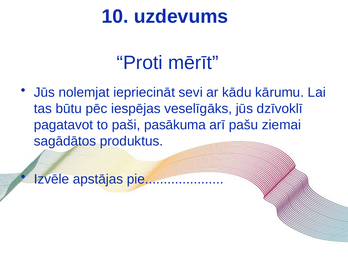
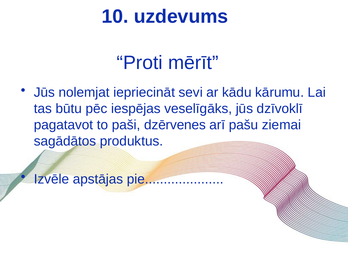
pasākuma: pasākuma -> dzērvenes (175, 125)
